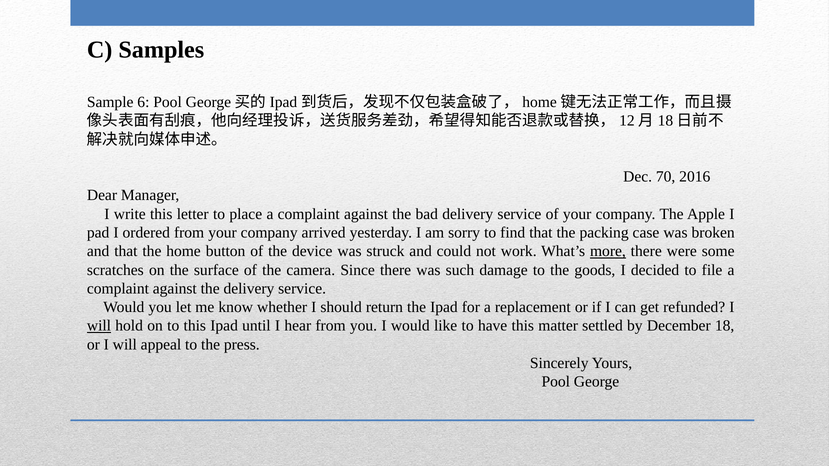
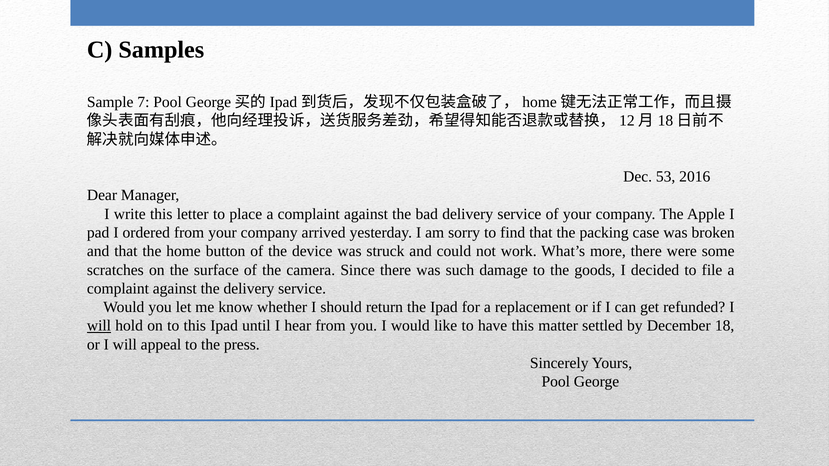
6: 6 -> 7 (143, 102)
70: 70 -> 53 (666, 177)
more underline: present -> none (608, 251)
